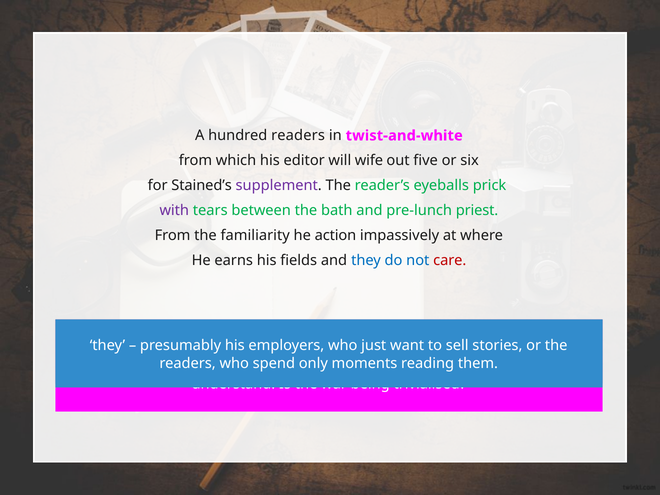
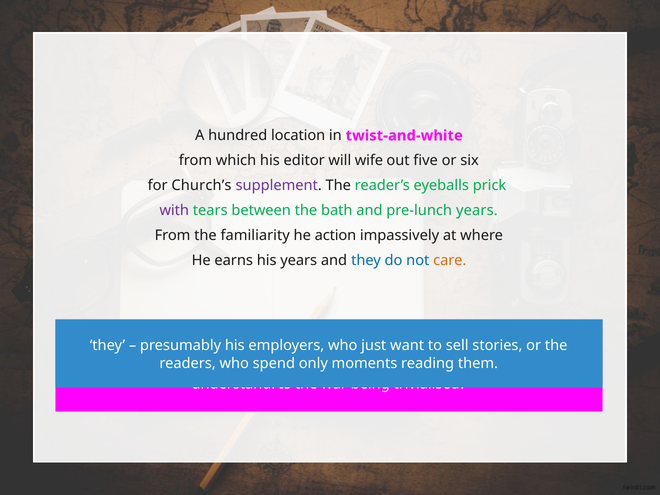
hundred readers: readers -> location (298, 136)
Stained’s: Stained’s -> Church’s (201, 185)
pre-lunch priest: priest -> years (477, 210)
his fields: fields -> years (299, 260)
care colour: red -> orange (450, 260)
